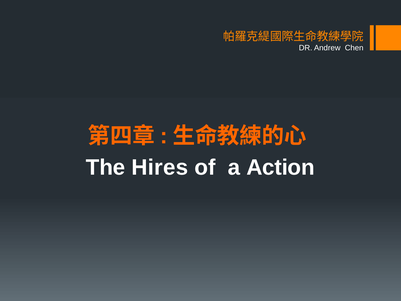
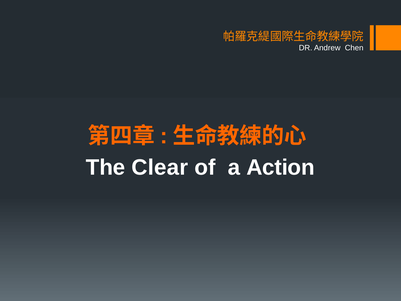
Hires: Hires -> Clear (160, 167)
